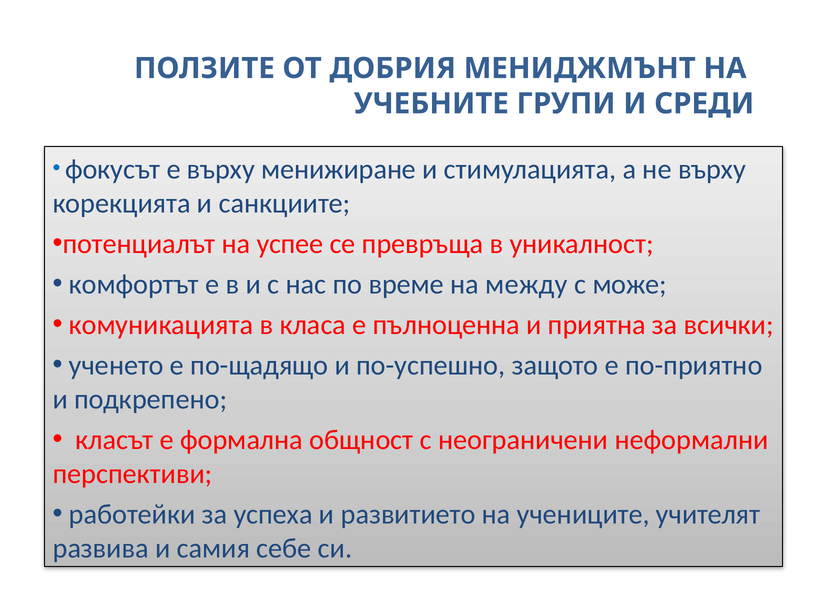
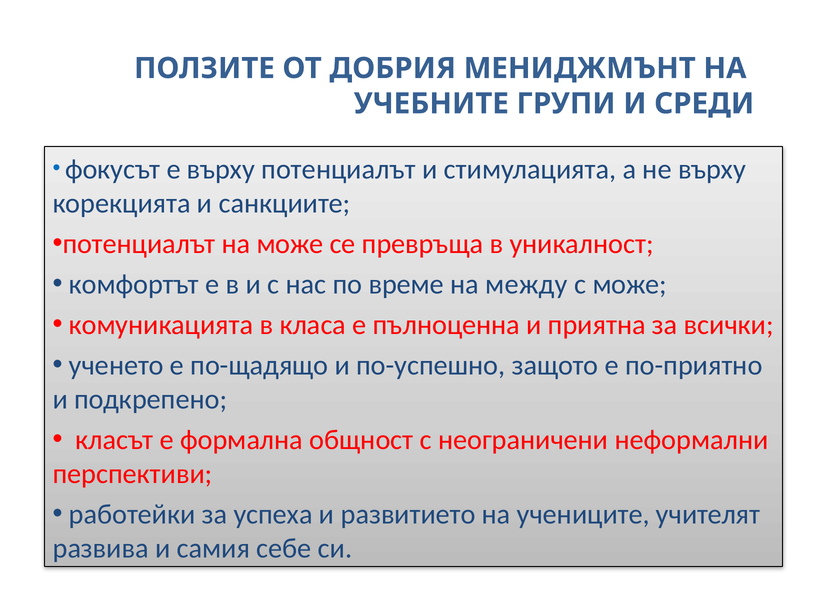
върху менижиране: менижиране -> потенциалът (339, 169)
на успее: успее -> може (290, 244)
